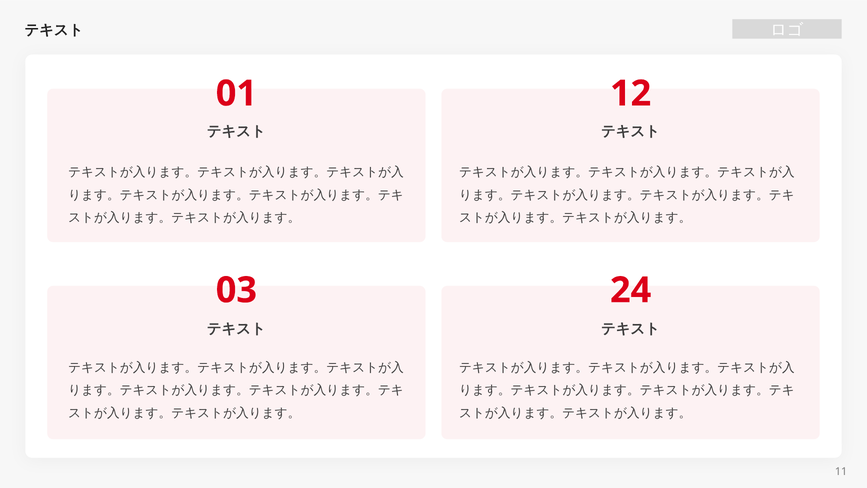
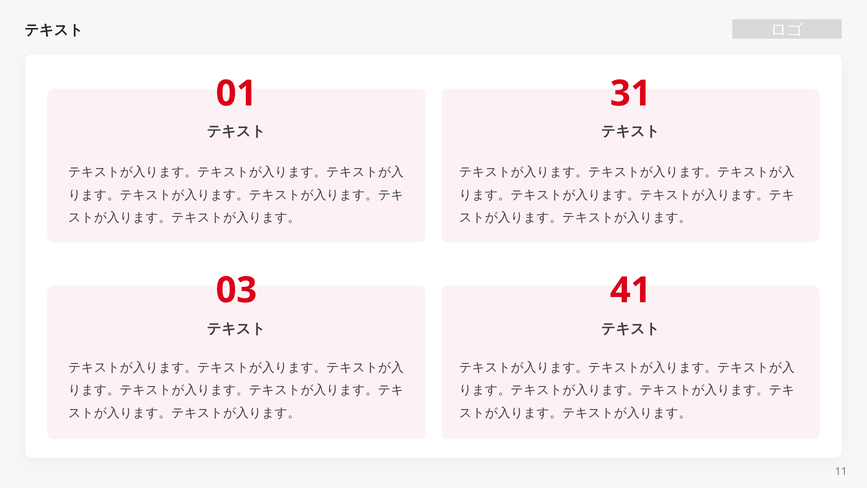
12: 12 -> 31 (631, 94)
24: 24 -> 41 (631, 290)
